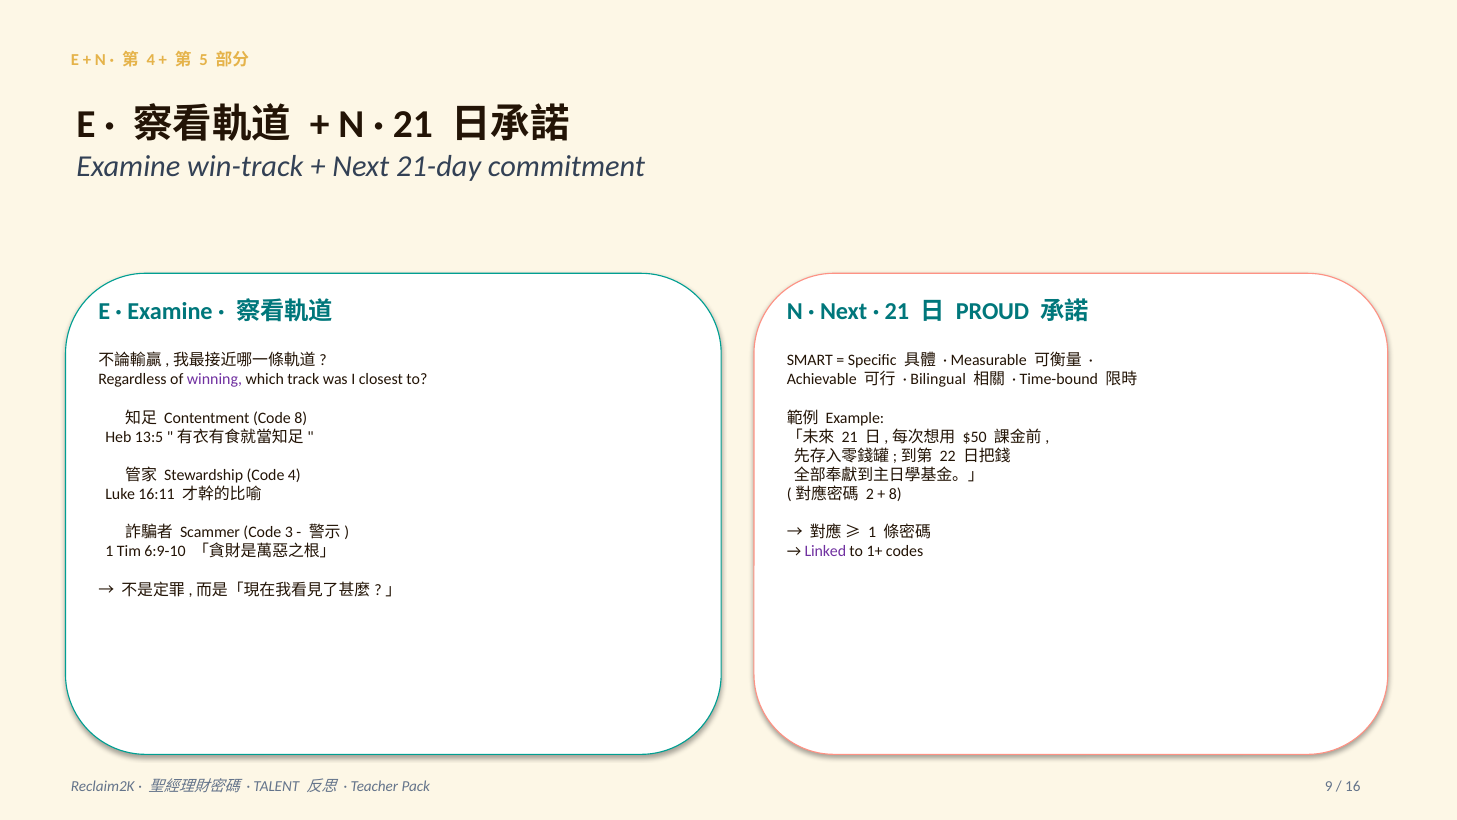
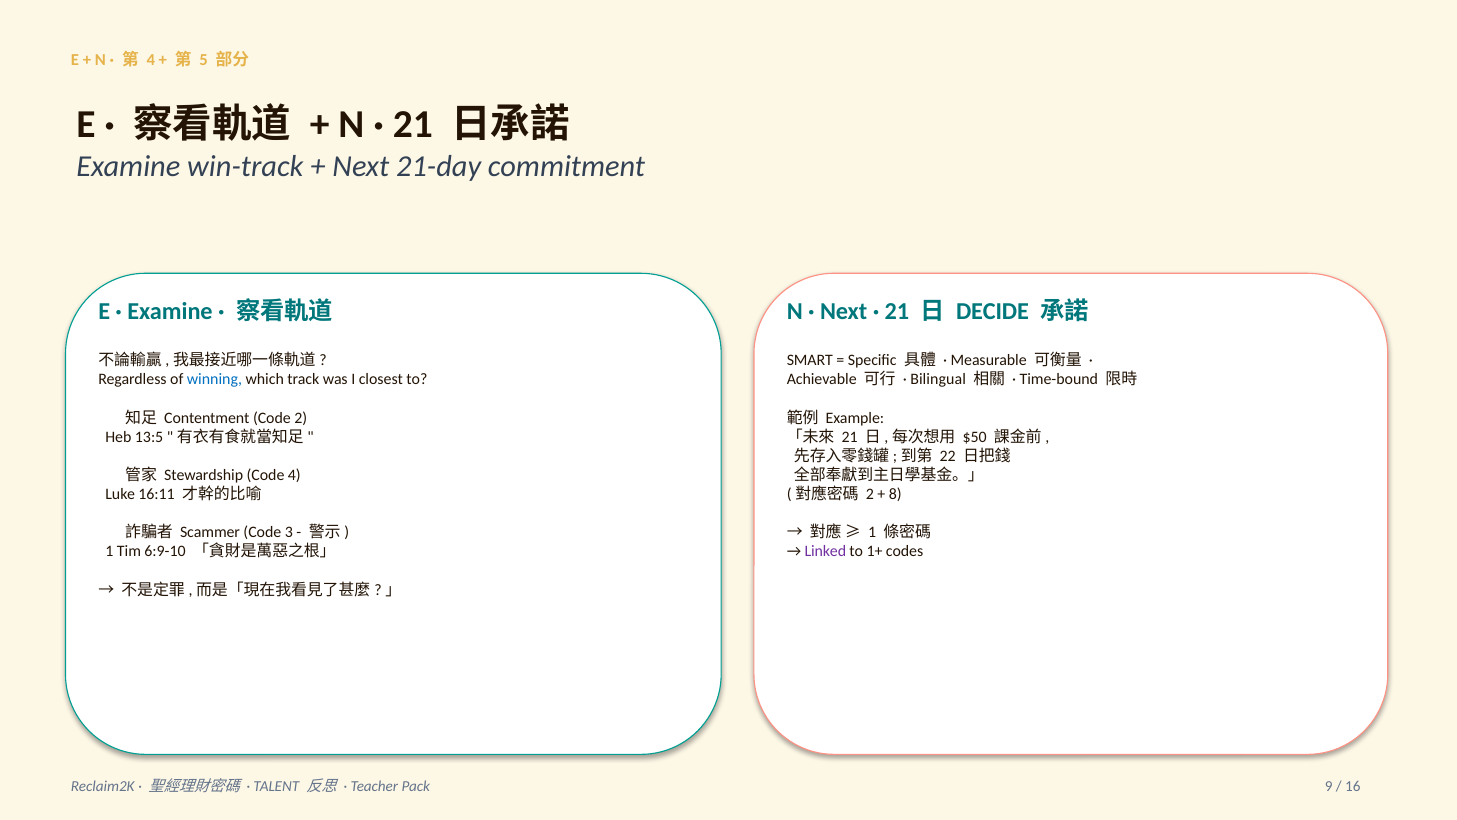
PROUD: PROUD -> DECIDE (992, 311)
winning colour: purple -> blue (214, 379)
Code 8: 8 -> 2 (301, 418)
